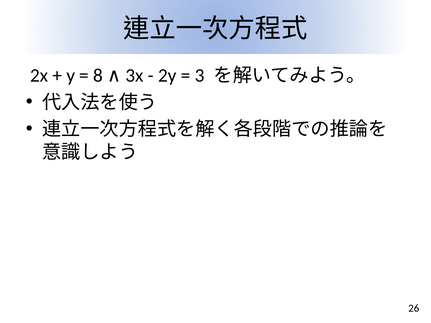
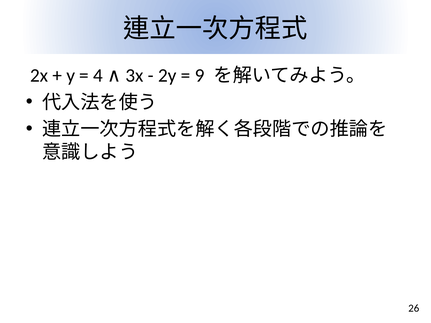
8: 8 -> 4 (98, 76)
3: 3 -> 9 (200, 76)
